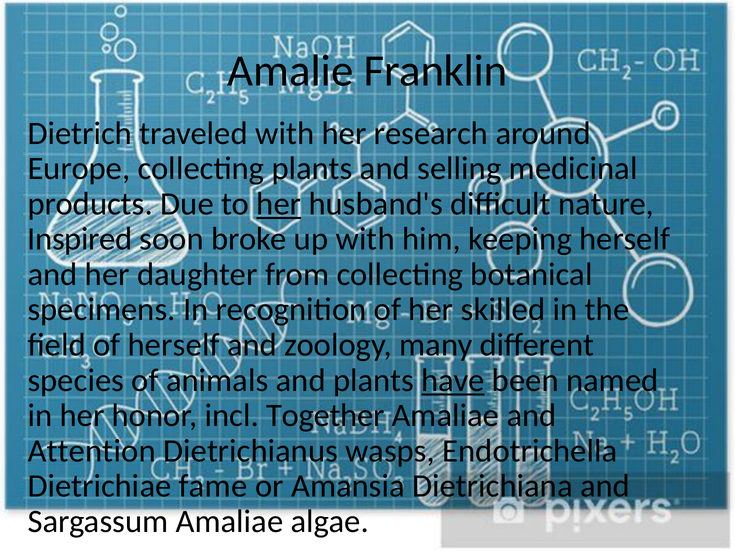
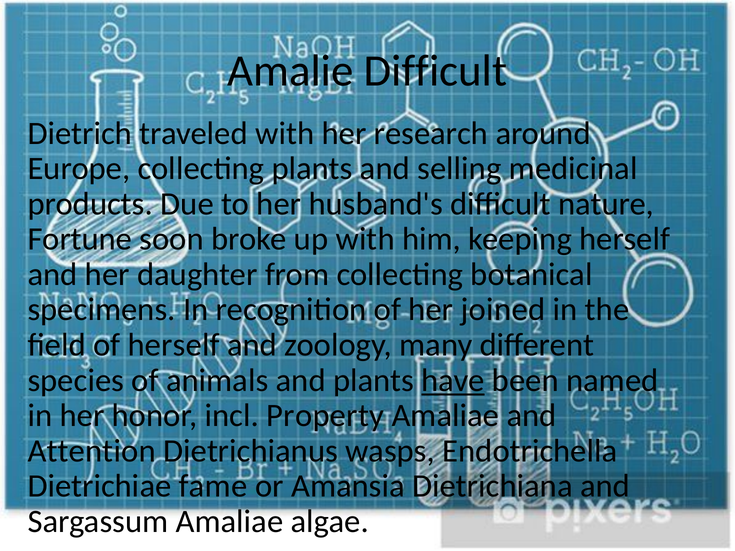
Amalie Franklin: Franklin -> Difficult (435, 71)
her underline: present -> none (279, 204)
Inspired: Inspired -> Fortune (80, 239)
skilled: skilled -> joined (503, 310)
Together: Together -> Property (325, 416)
